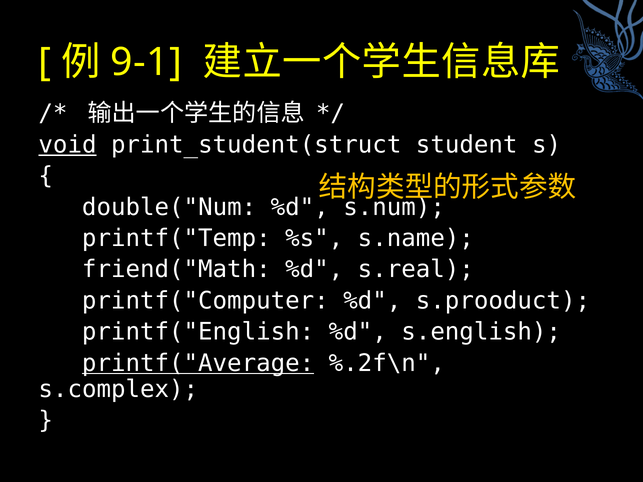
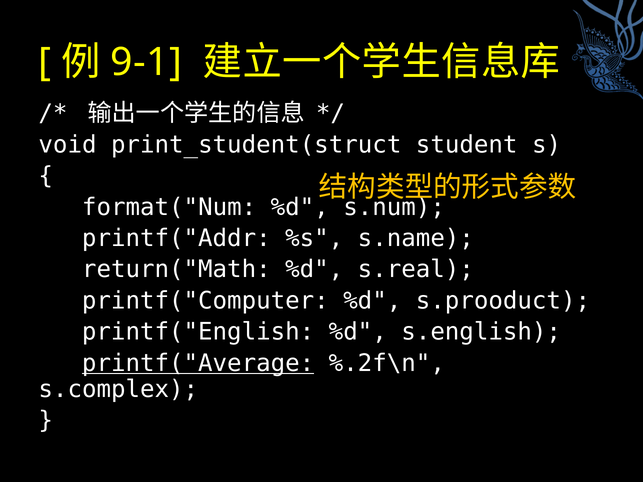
void underline: present -> none (68, 145)
double("Num: double("Num -> format("Num (169, 207)
printf("Temp: printf("Temp -> printf("Addr (176, 238)
friend("Math: friend("Math -> return("Math (176, 270)
